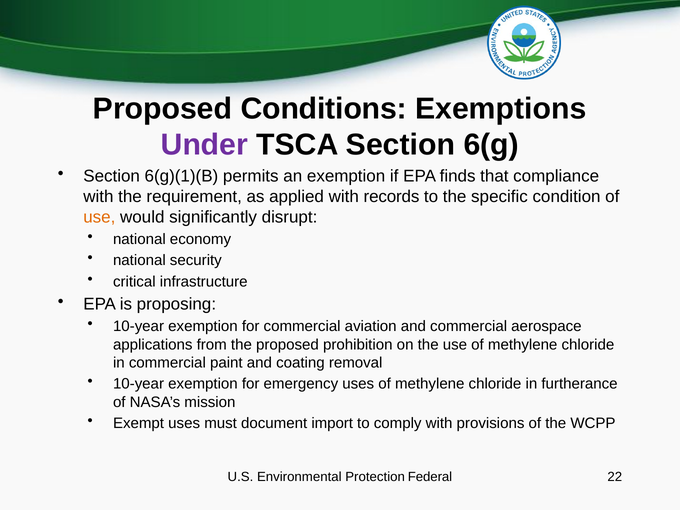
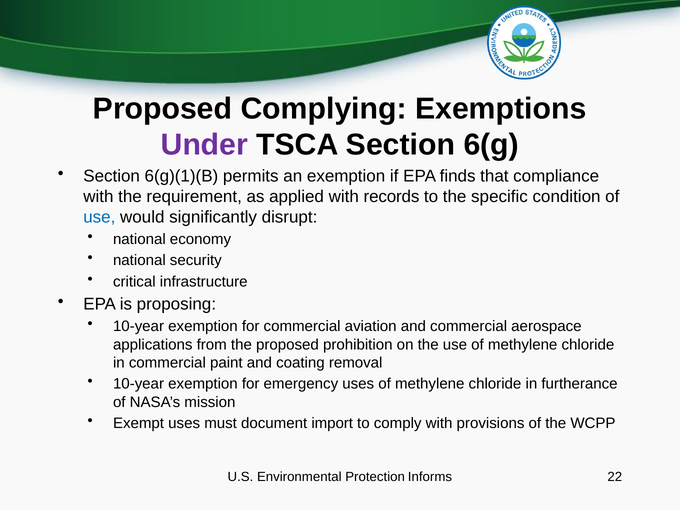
Conditions: Conditions -> Complying (324, 109)
use colour: orange -> blue (99, 217)
Federal: Federal -> Informs (430, 477)
